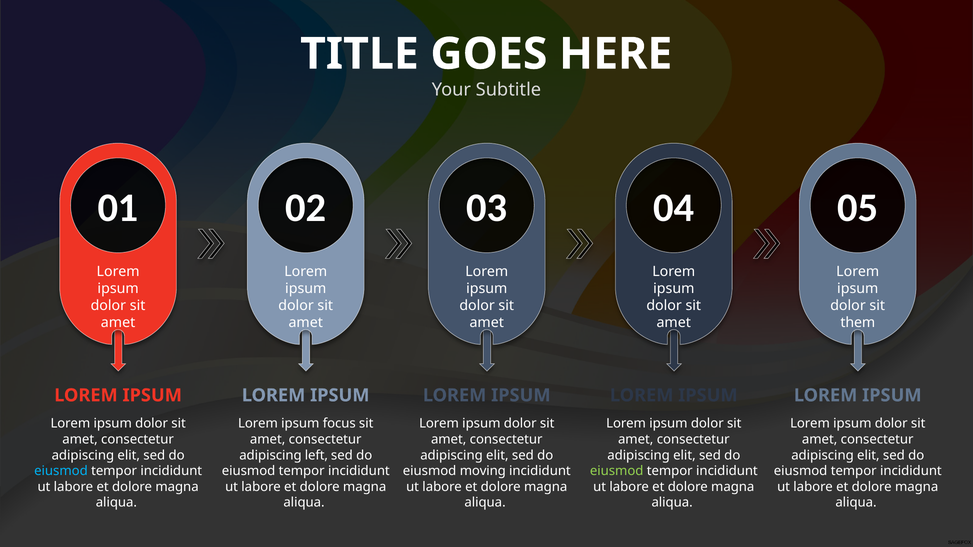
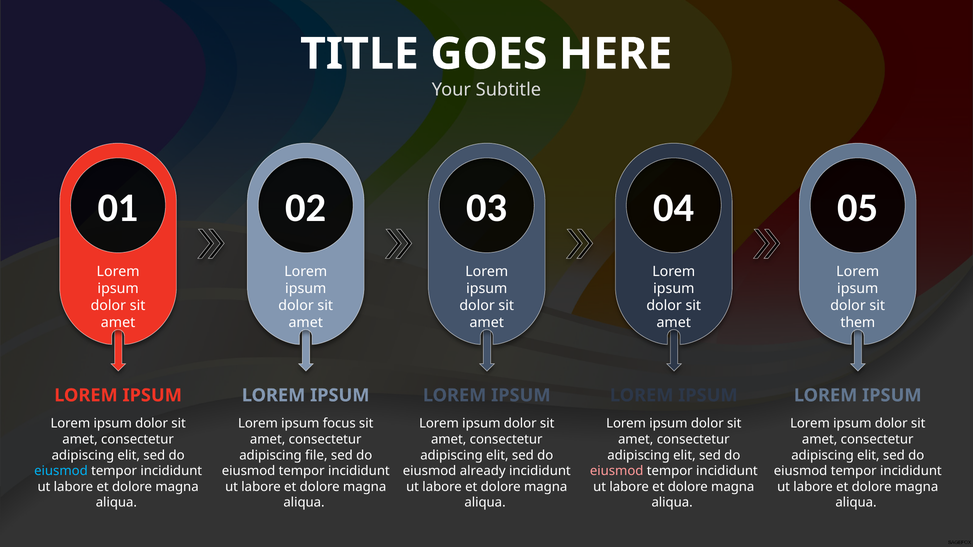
left: left -> file (316, 455)
moving: moving -> already (483, 471)
eiusmod colour: light green -> pink (617, 471)
